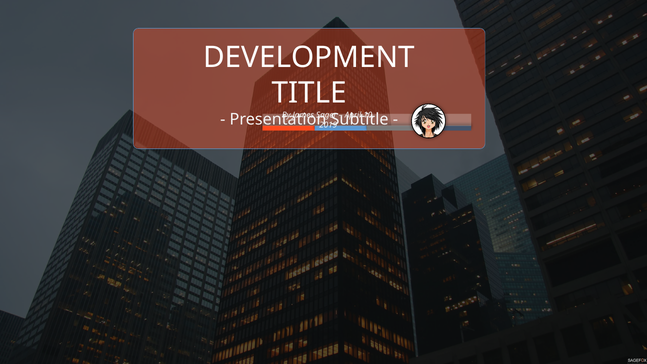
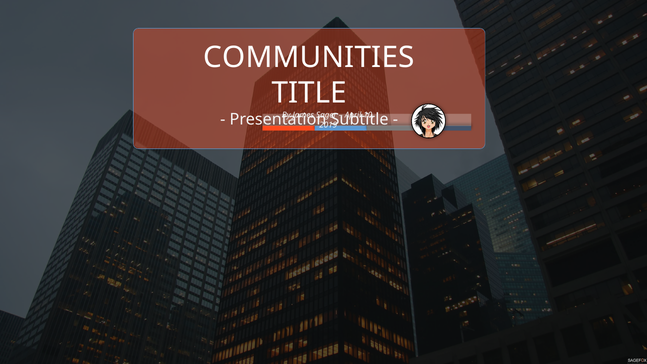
DEVELOPMENT: DEVELOPMENT -> COMMUNITIES (309, 57)
